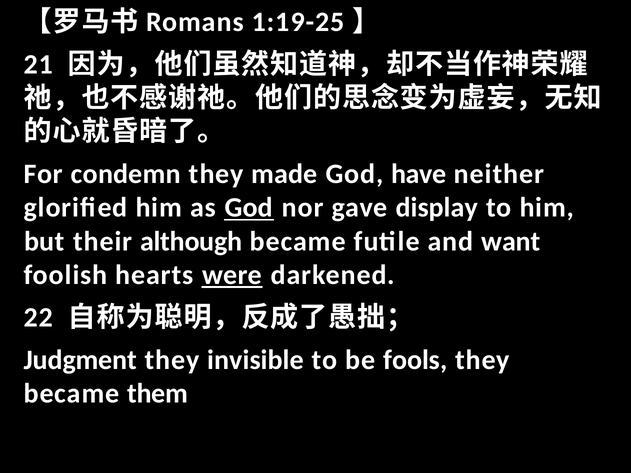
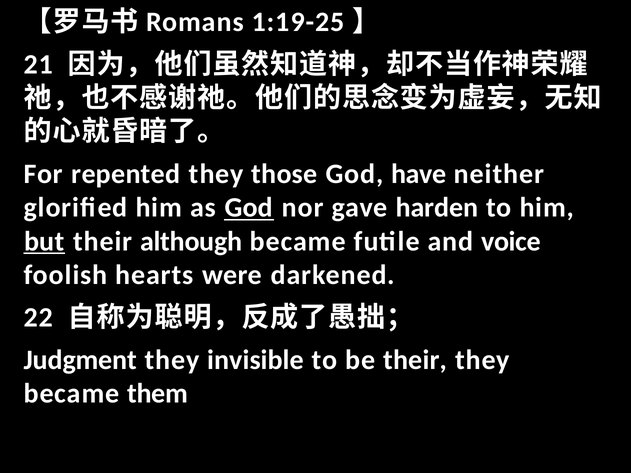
condemn: condemn -> repented (126, 174)
made: made -> those (284, 174)
display: display -> harden (437, 208)
but underline: none -> present (44, 241)
want: want -> voice (511, 241)
were underline: present -> none (232, 275)
be fools: fools -> their (415, 360)
